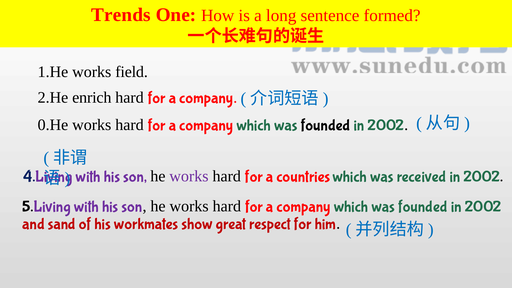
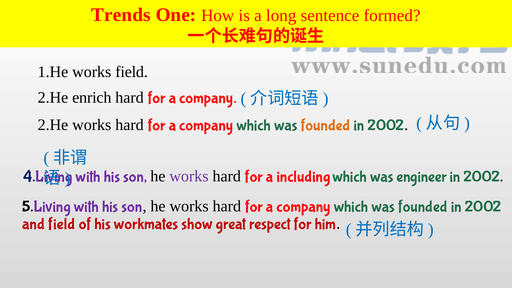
0.He: 0.He -> 2.He (53, 125)
founded colour: black -> orange (325, 125)
countries: countries -> including (303, 176)
received: received -> engineer (421, 176)
and sand: sand -> field (62, 223)
